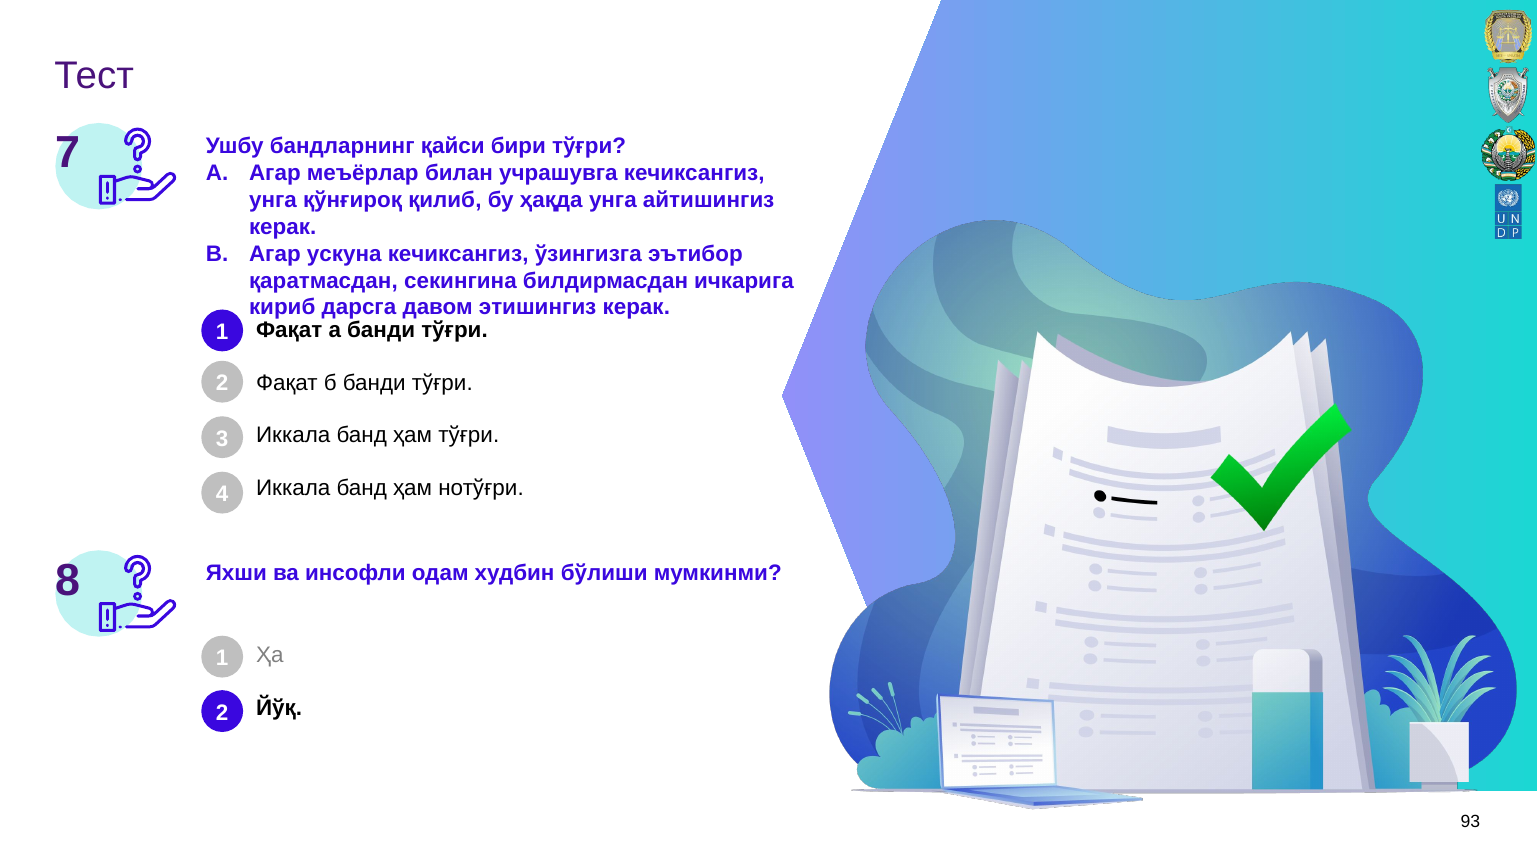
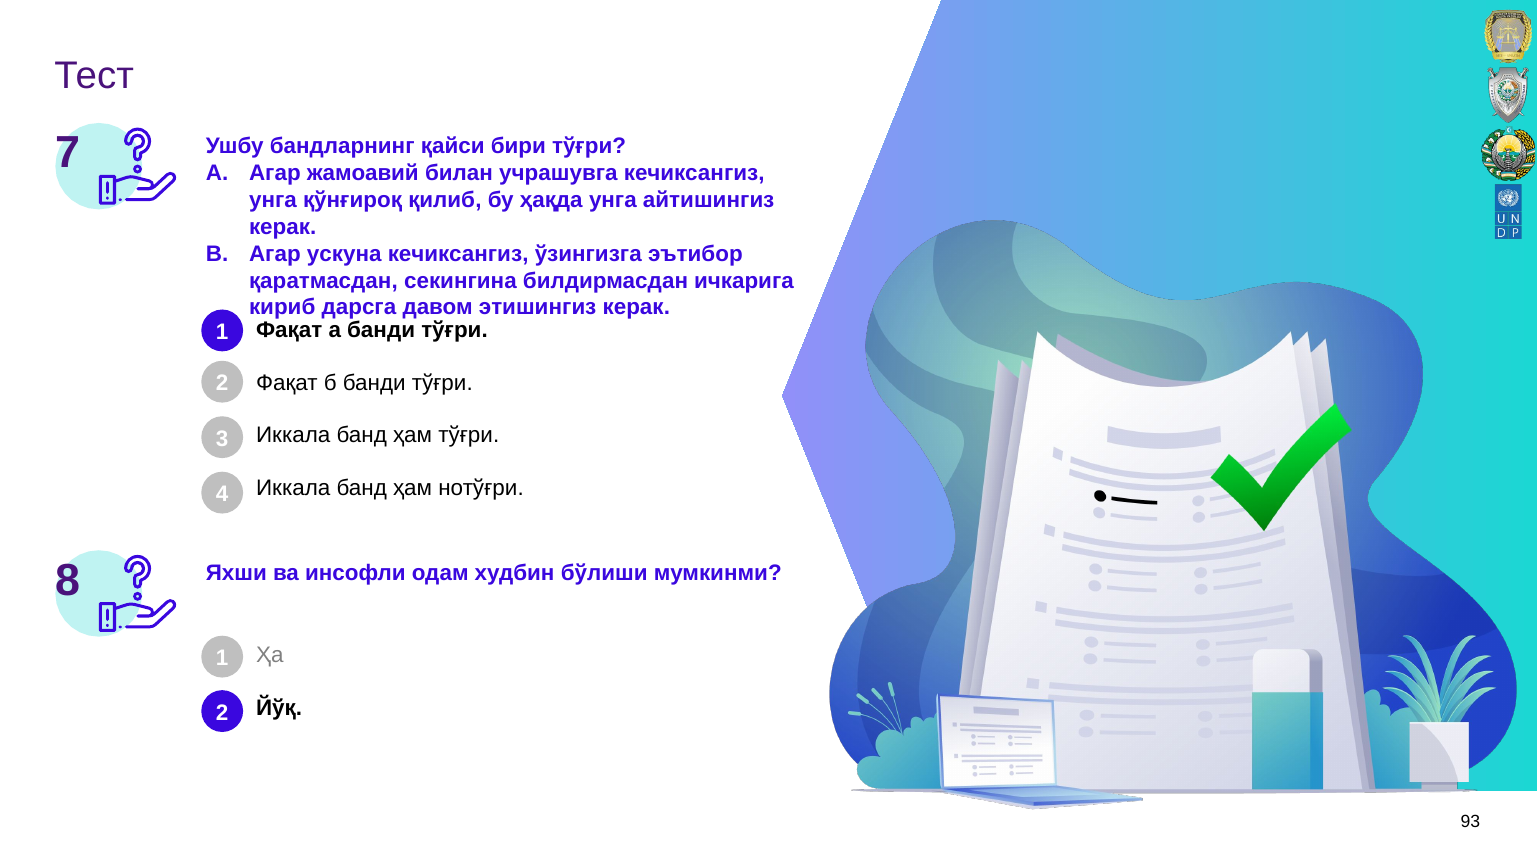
мeъёрлар: мeъёрлар -> жамоавий (363, 173)
